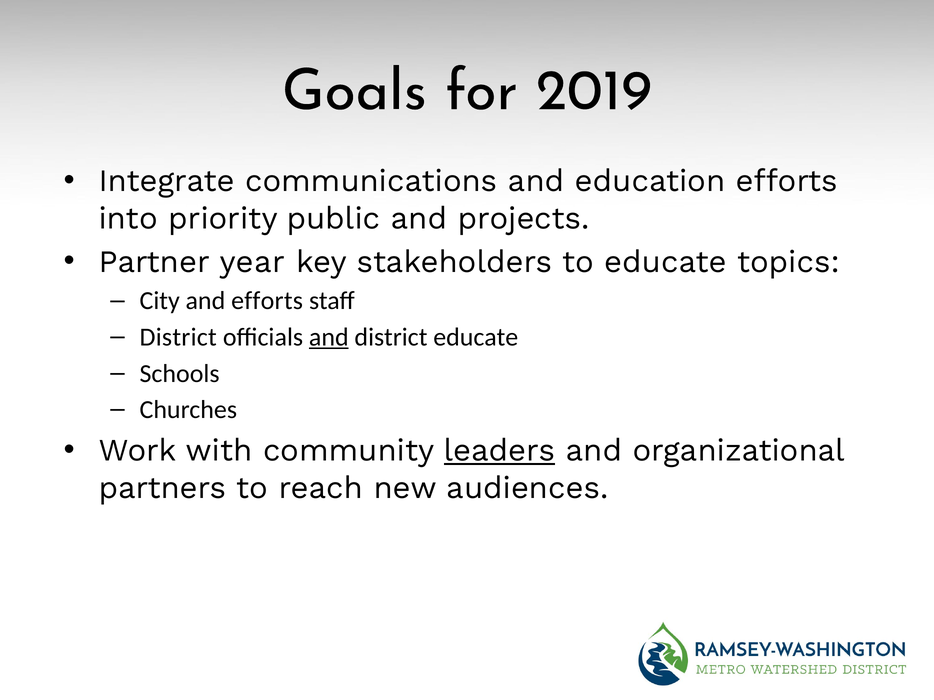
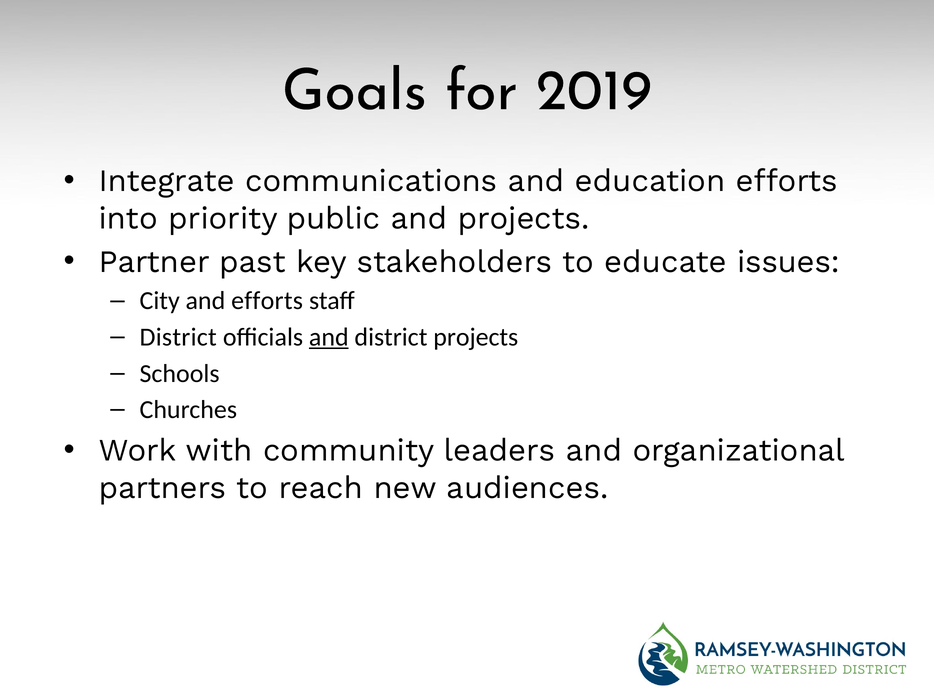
year: year -> past (252, 262)
topics: topics -> issues (789, 262)
district educate: educate -> projects (476, 337)
leaders underline: present -> none (500, 451)
